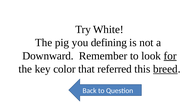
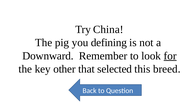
White: White -> China (108, 29)
color: color -> other (64, 69)
referred: referred -> selected (115, 69)
breed underline: present -> none (165, 69)
